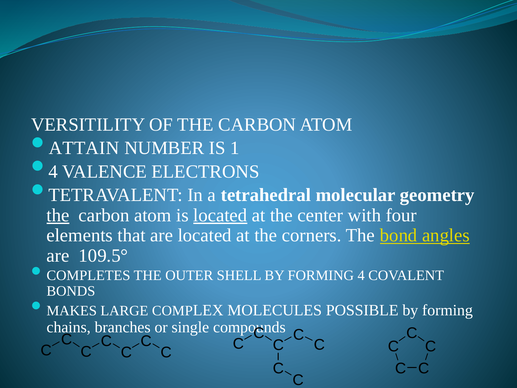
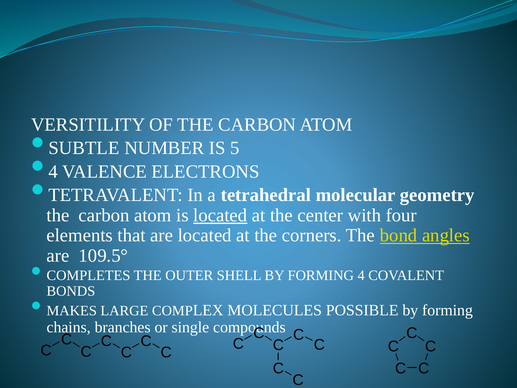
ATTAIN: ATTAIN -> SUBTLE (84, 148)
1: 1 -> 5 (235, 148)
the underline: present -> none (58, 215)
